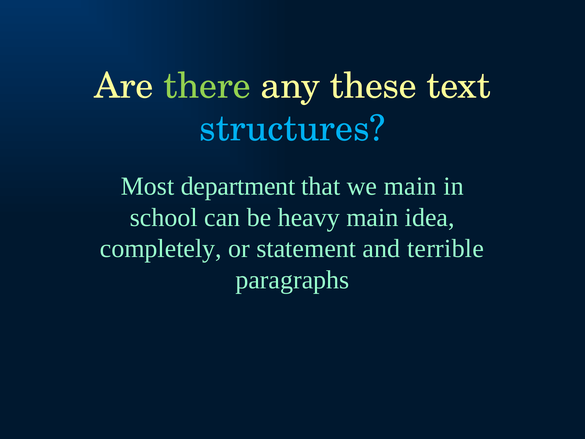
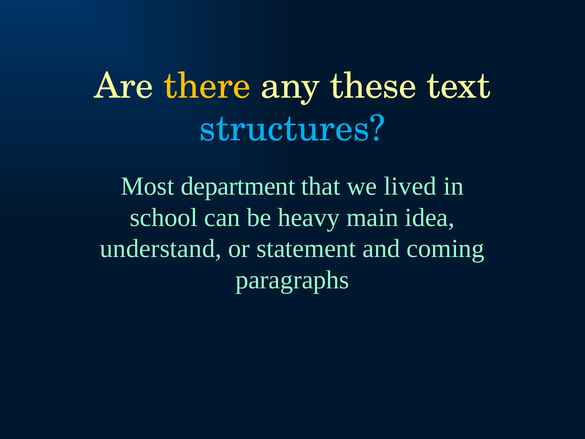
there colour: light green -> yellow (207, 86)
we main: main -> lived (410, 186)
completely: completely -> understand (161, 249)
terrible: terrible -> coming (446, 249)
